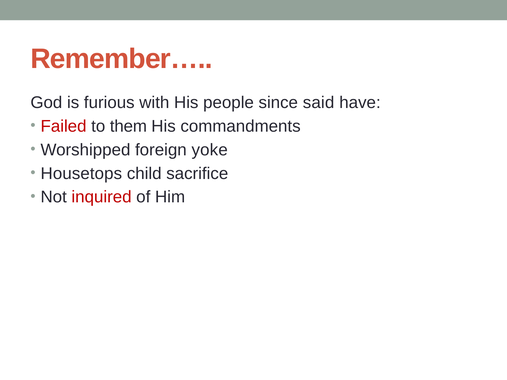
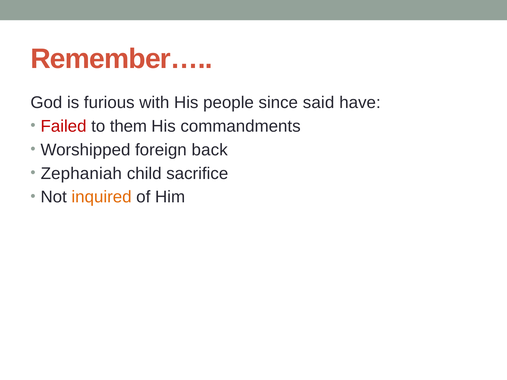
yoke: yoke -> back (210, 150)
Housetops: Housetops -> Zephaniah (81, 174)
inquired colour: red -> orange (102, 197)
